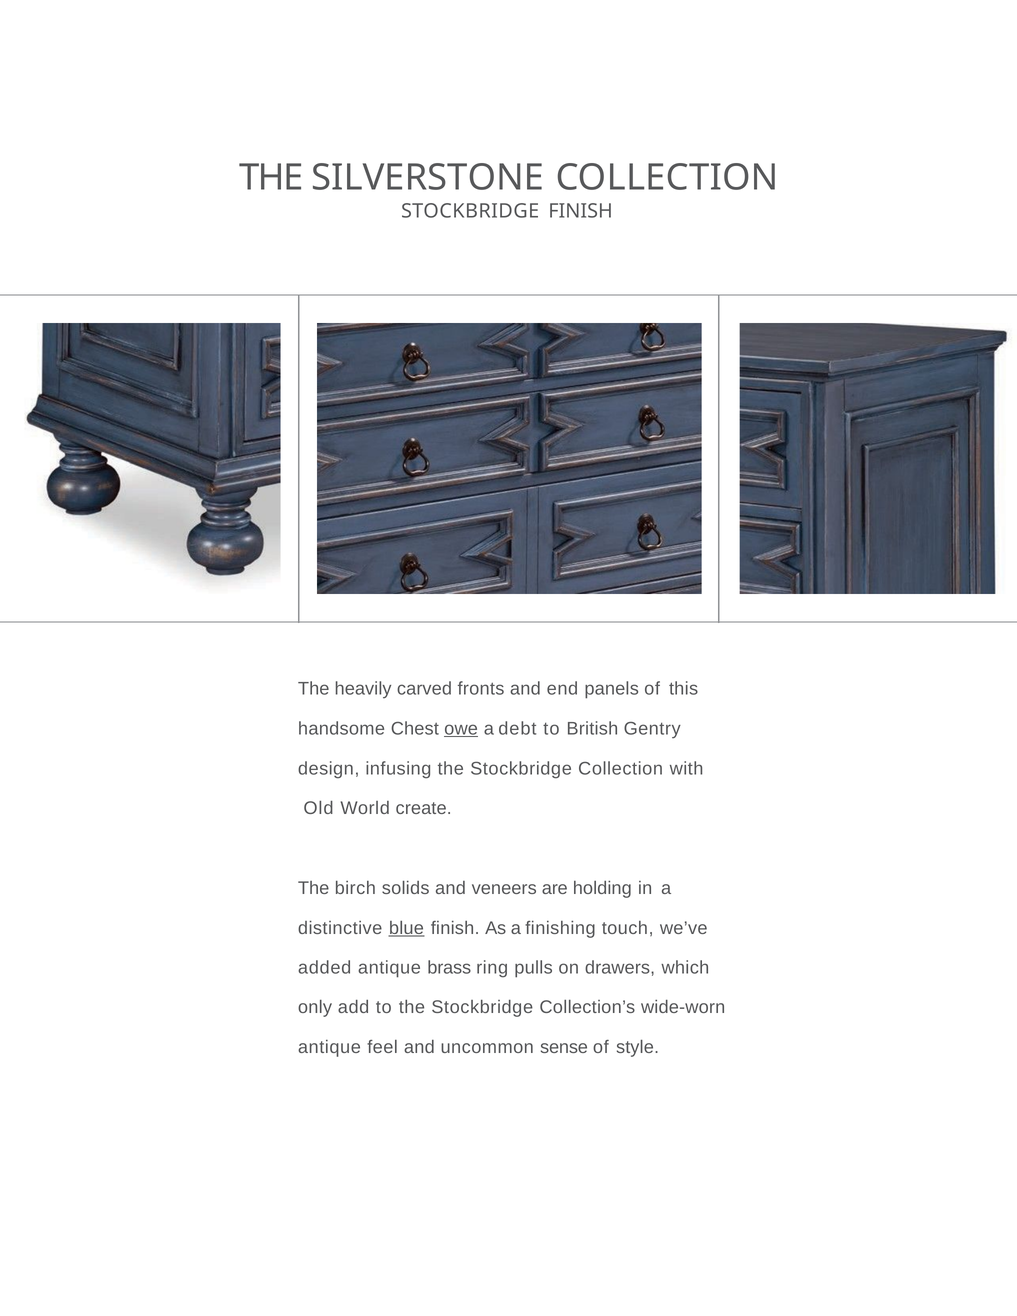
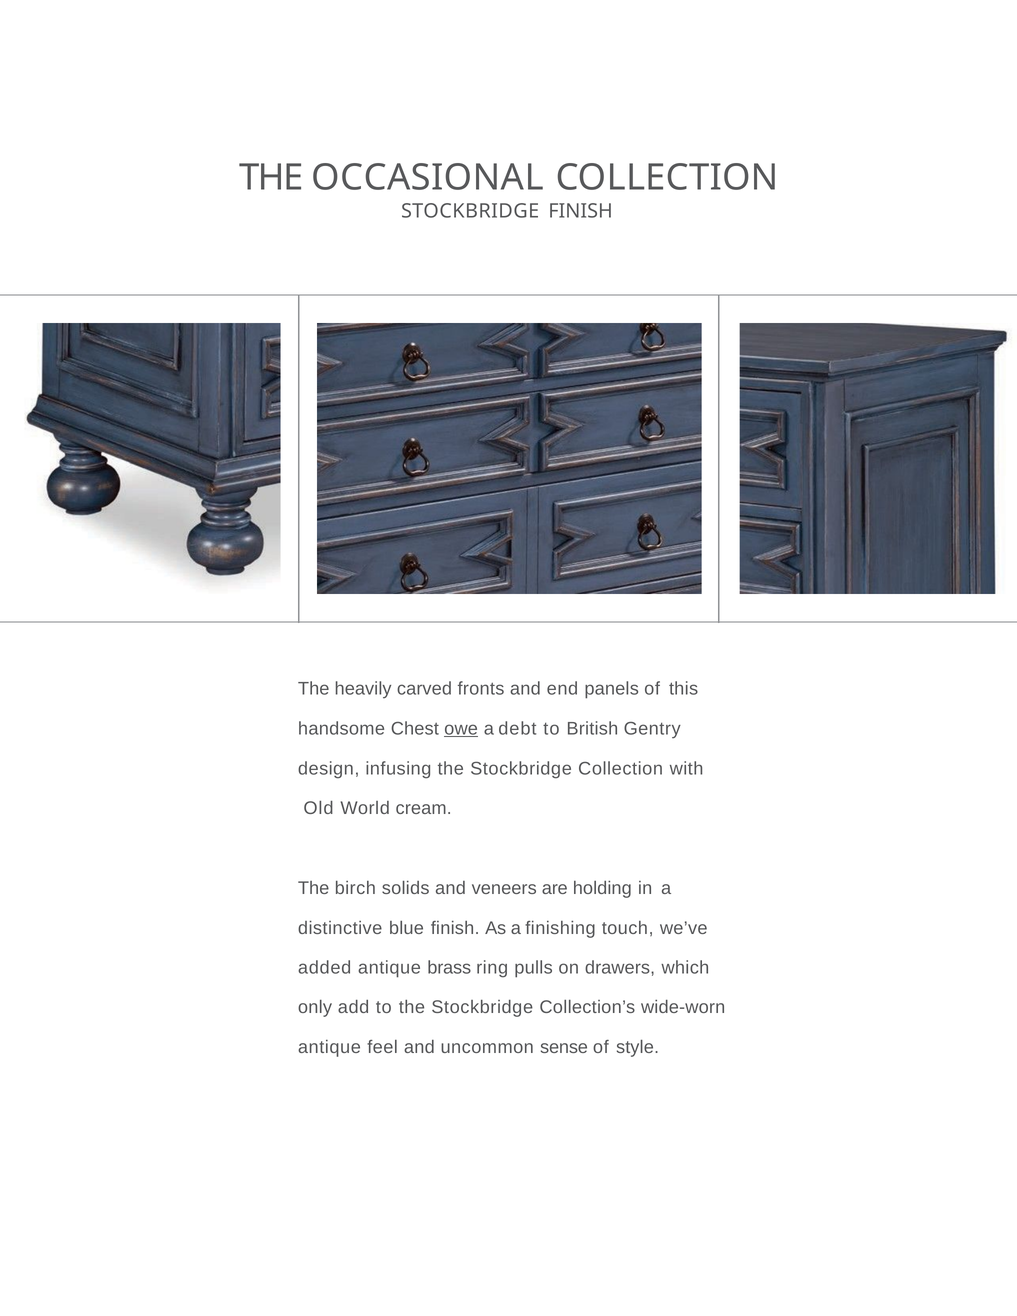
SILVERSTONE: SILVERSTONE -> OCCASIONAL (427, 178)
create: create -> cream (424, 808)
blue underline: present -> none (406, 928)
